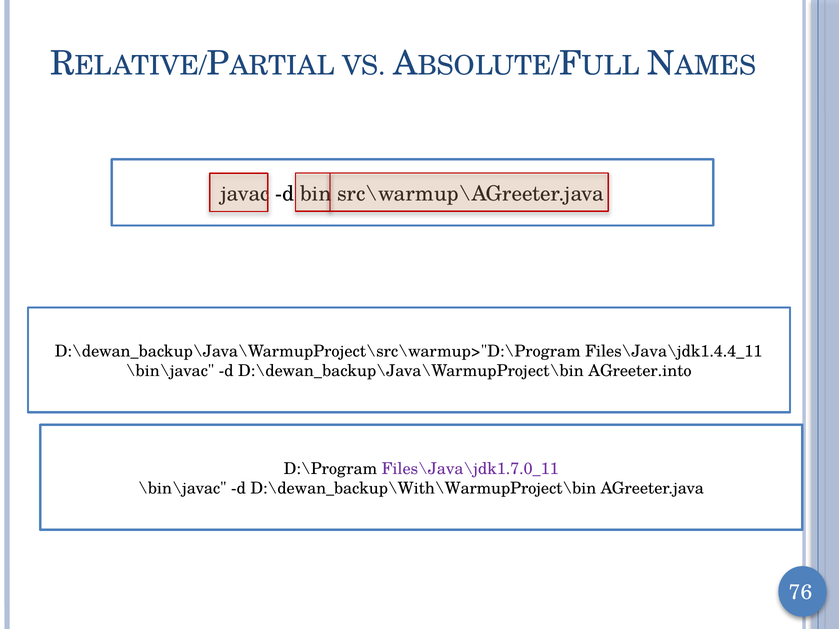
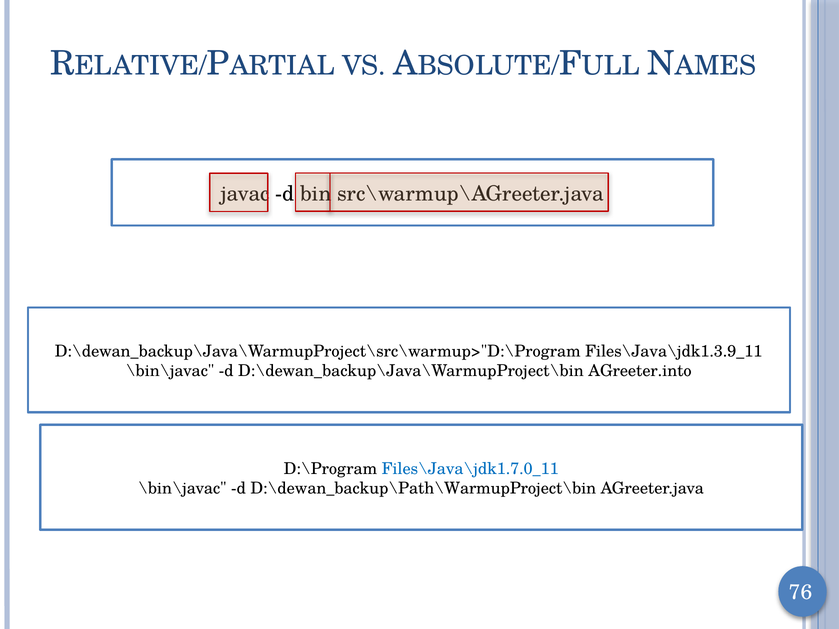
Files\Java\jdk1.4.4_11: Files\Java\jdk1.4.4_11 -> Files\Java\jdk1.3.9_11 (674, 351)
Files\Java\jdk1.7.0_11 colour: purple -> blue (470, 469)
D:\dewan_backup\With\WarmupProject\bin: D:\dewan_backup\With\WarmupProject\bin -> D:\dewan_backup\Path\WarmupProject\bin (423, 488)
